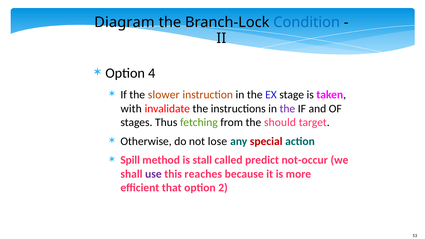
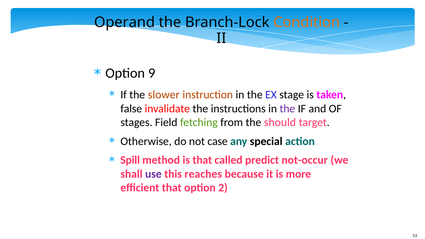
Diagram: Diagram -> Operand (124, 22)
Condition colour: blue -> orange (307, 22)
4: 4 -> 9 (152, 73)
with: with -> false (131, 109)
Thus: Thus -> Field (166, 122)
lose: lose -> case (218, 141)
special colour: red -> black (266, 141)
is stall: stall -> that (202, 160)
